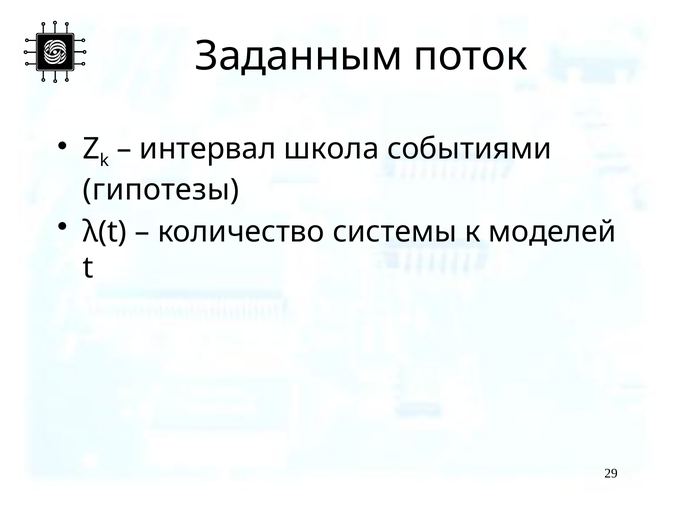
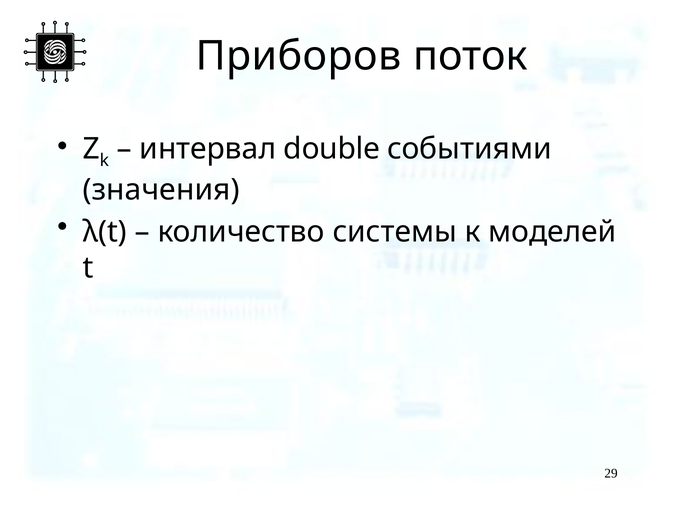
Заданным: Заданным -> Приборов (299, 56)
школа: школа -> double (332, 149)
гипотезы: гипотезы -> значения (161, 190)
